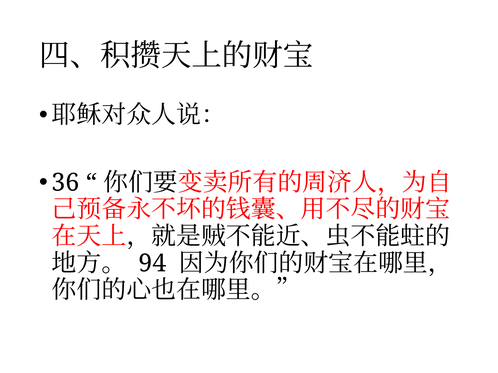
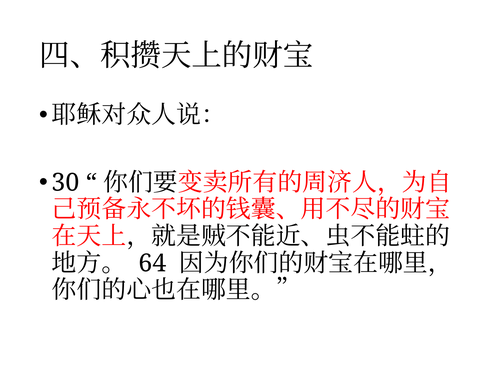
36: 36 -> 30 (66, 183)
94: 94 -> 64 (153, 264)
